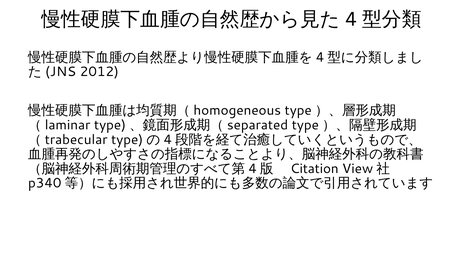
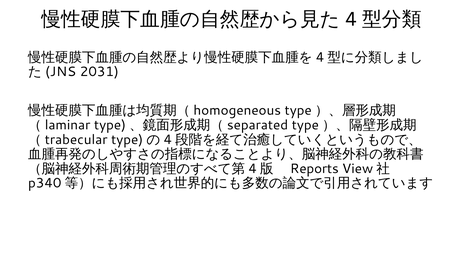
2012: 2012 -> 2031 (99, 72)
Citation: Citation -> Reports (314, 169)
